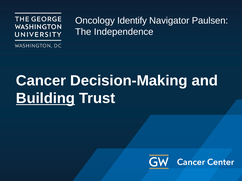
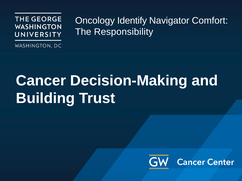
Paulsen: Paulsen -> Comfort (210, 21)
Independence: Independence -> Responsibility (124, 32)
Building underline: present -> none (45, 99)
